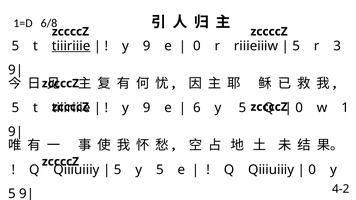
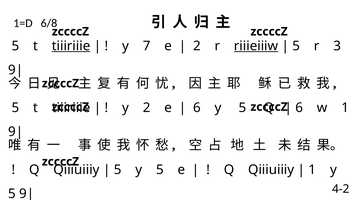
9: 9 -> 7 (147, 46)
0: 0 -> 2 (197, 46)
riiieiiiw underline: none -> present (256, 46)
9: 9 -> 2 (147, 108)
0: 0 -> 6 (299, 108)
0: 0 -> 1 (312, 170)
